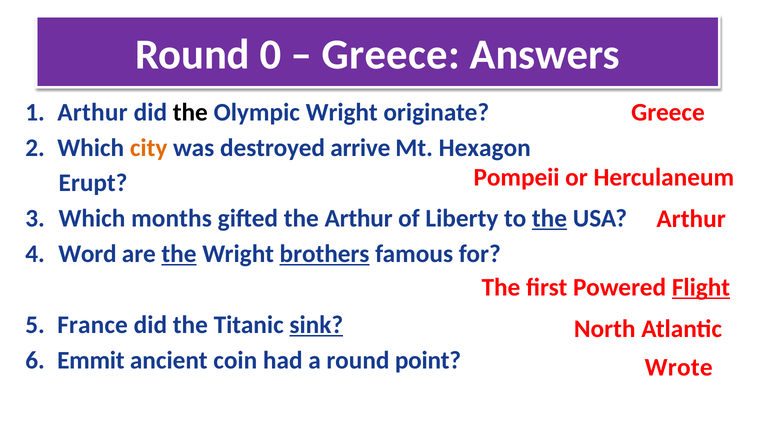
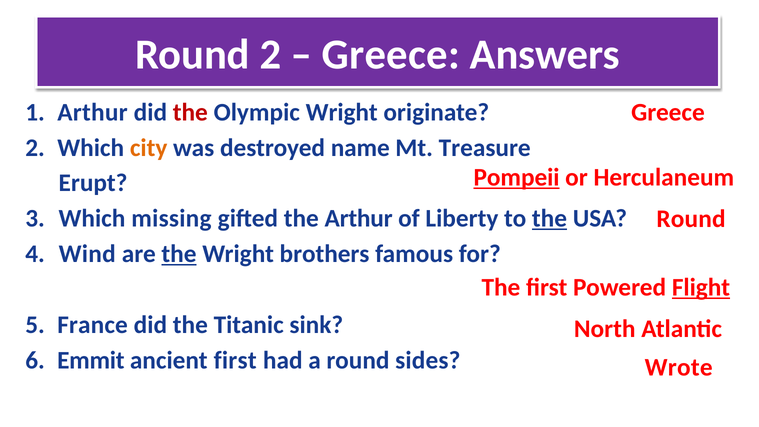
Round 0: 0 -> 2 (270, 55)
the colour: black -> red (190, 112)
arrive: arrive -> name (360, 148)
Hexagon: Hexagon -> Treasure (485, 148)
Pompeii underline: none -> present (517, 177)
months: months -> missing (171, 218)
Arthur: Arthur -> Round (691, 219)
Word: Word -> Wind (87, 254)
brothers underline: present -> none (325, 254)
sink underline: present -> none (316, 325)
ancient coin: coin -> first (235, 360)
point: point -> sides (428, 360)
